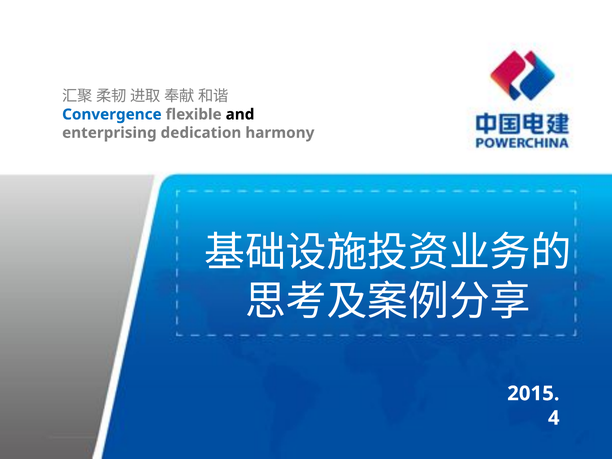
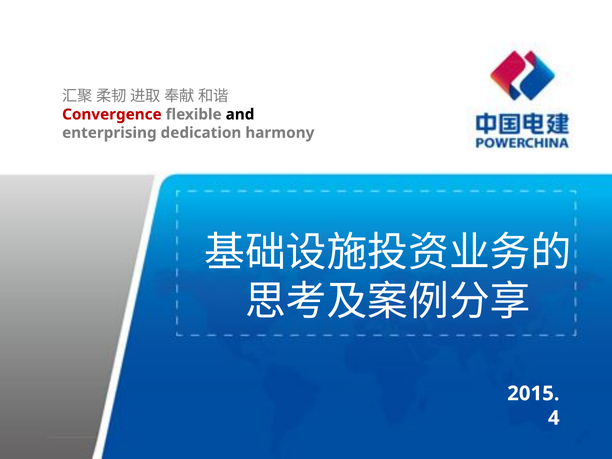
Convergence colour: blue -> red (112, 114)
